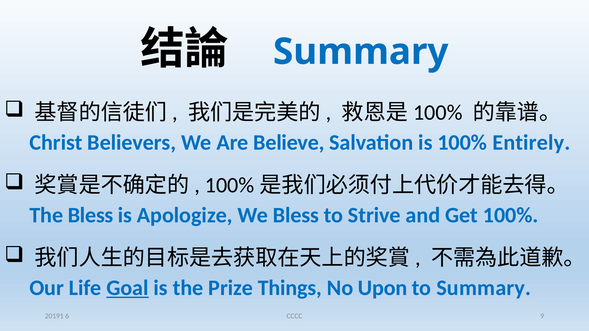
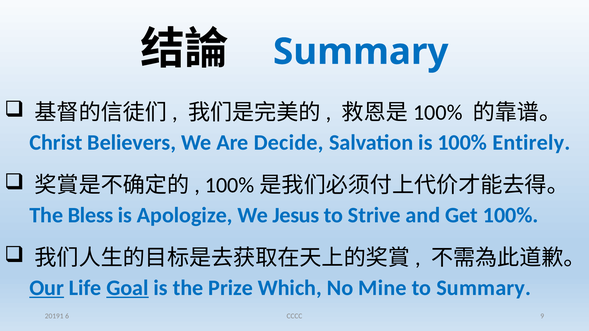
Believe: Believe -> Decide (289, 143)
We Bless: Bless -> Jesus (296, 215)
Our underline: none -> present (47, 288)
Things: Things -> Which (290, 288)
Upon: Upon -> Mine (382, 288)
